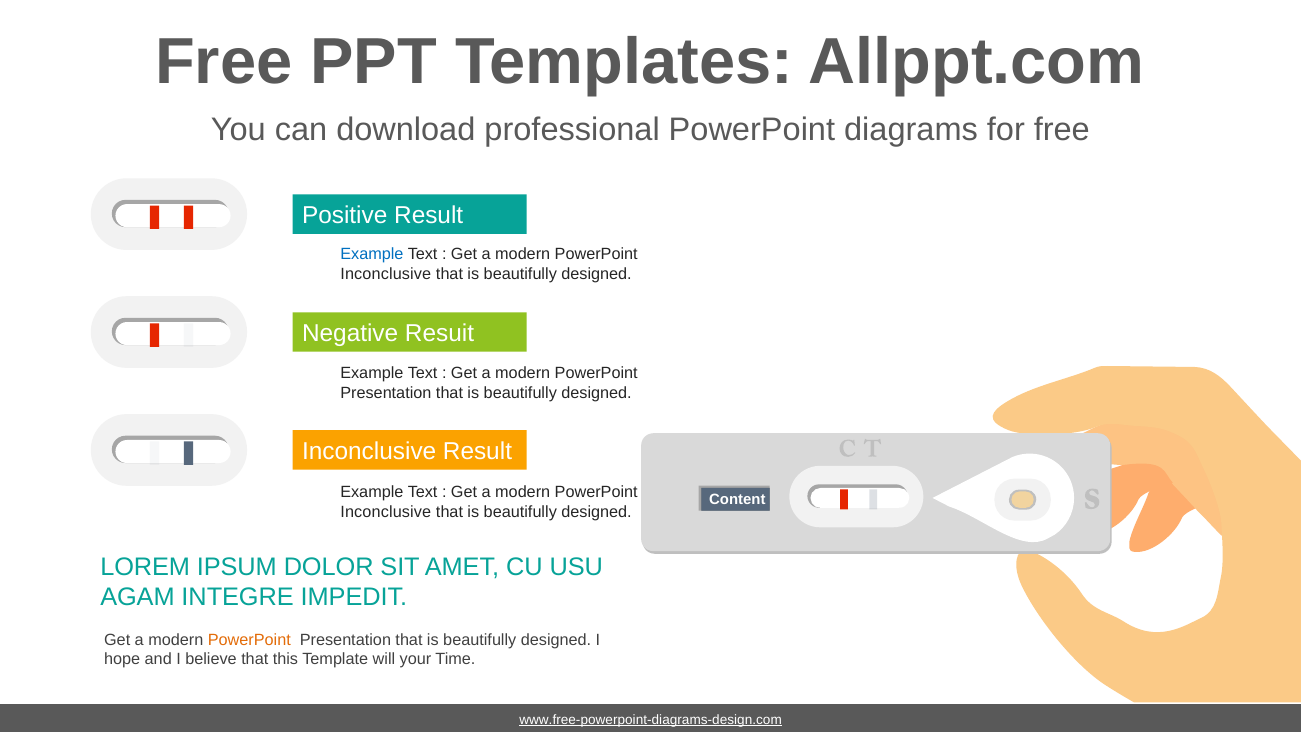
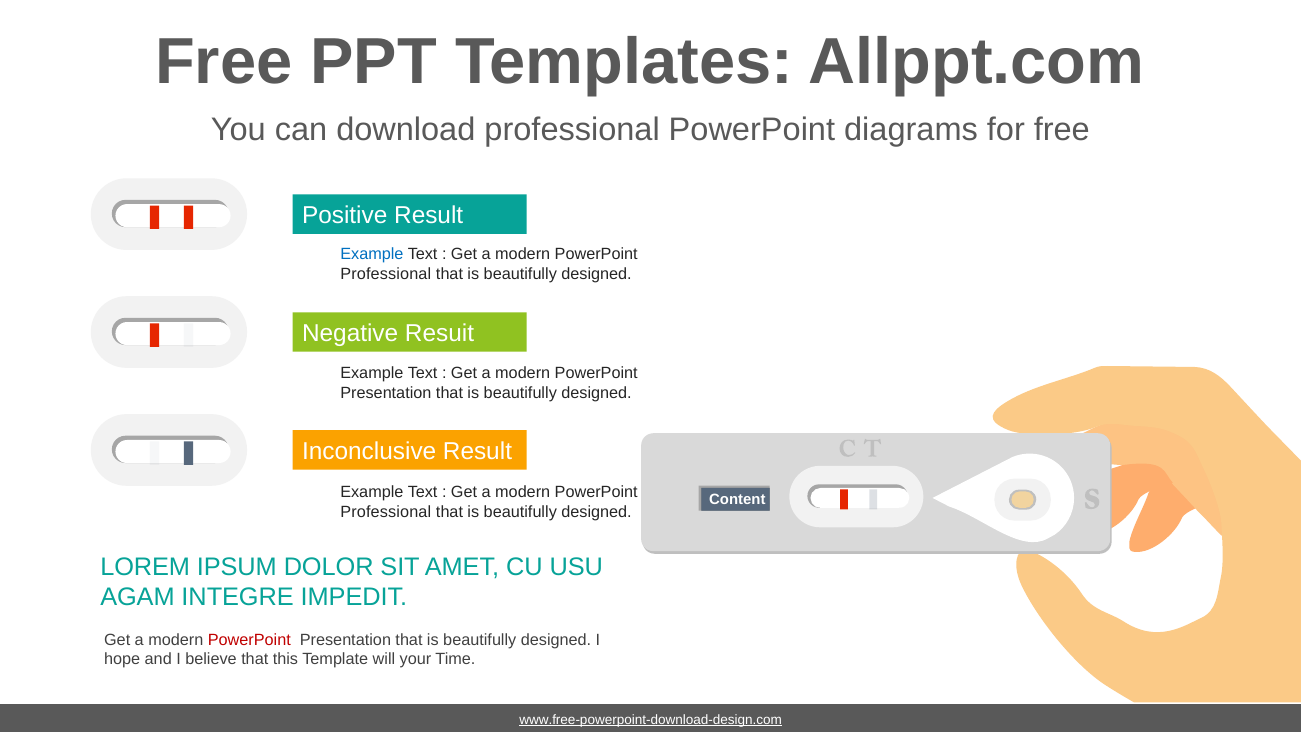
Inconclusive: Inconclusive -> Professional (386, 274)
Inconclusive: Inconclusive -> Professional (386, 512)
PowerPoint colour: orange -> red (249, 640)
www.free-powerpoint-diagrams-design.com: www.free-powerpoint-diagrams-design.com -> www.free-powerpoint-download-design.com (651, 719)
